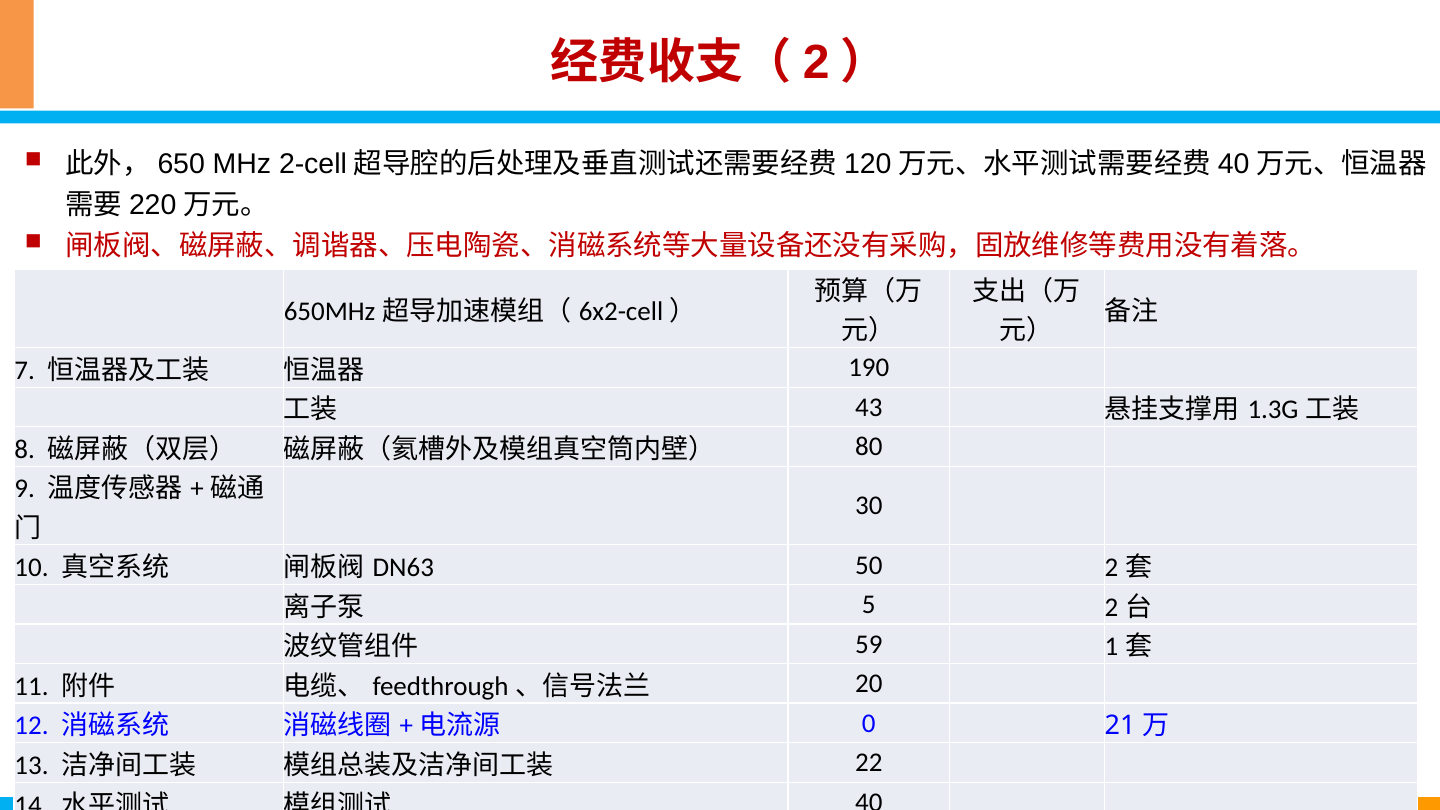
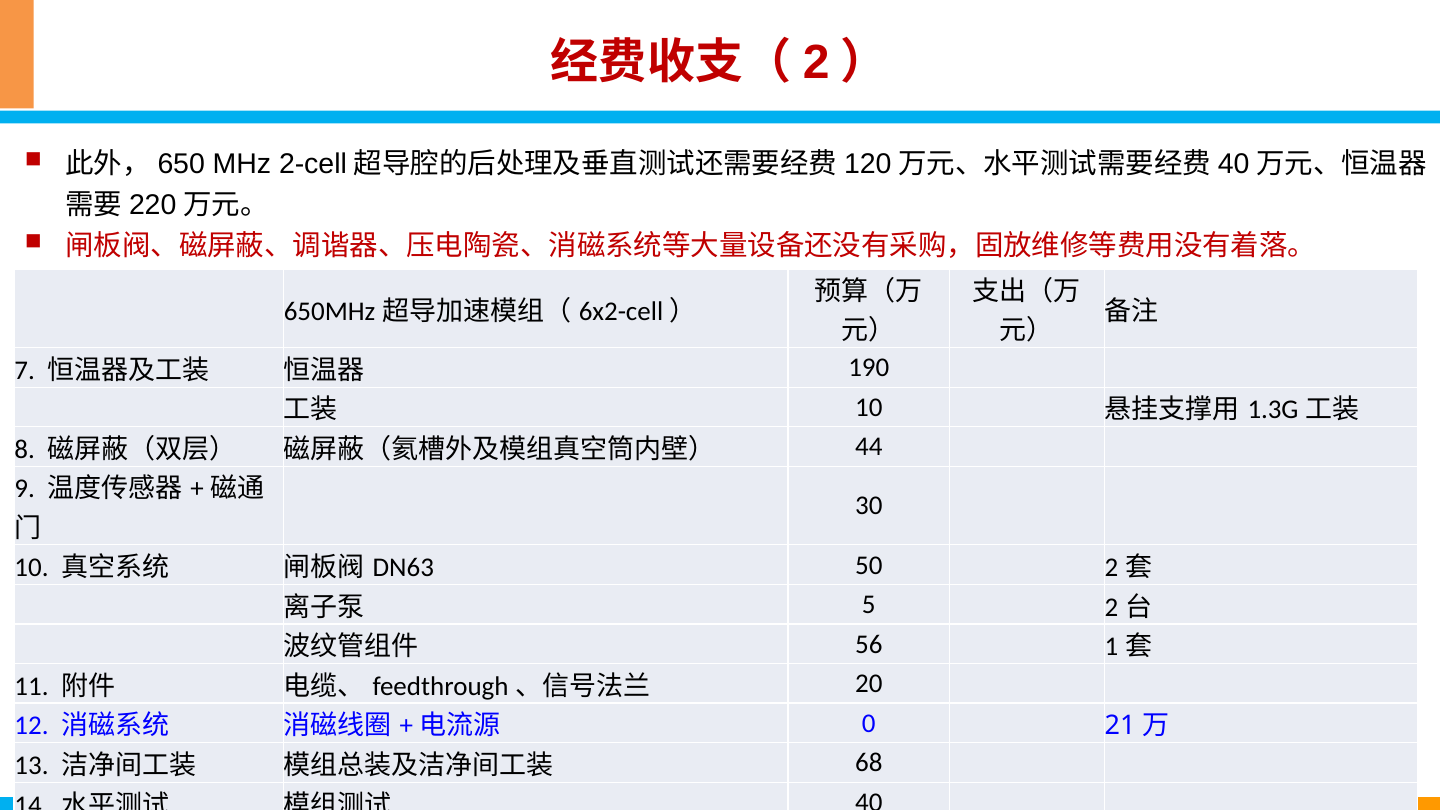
43: 43 -> 10 (869, 407)
80: 80 -> 44 (869, 447)
59: 59 -> 56 (869, 644)
22: 22 -> 68 (869, 763)
